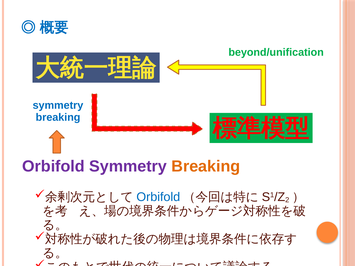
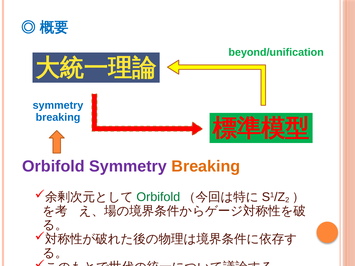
Orbifold colour: blue -> green (158, 197)
